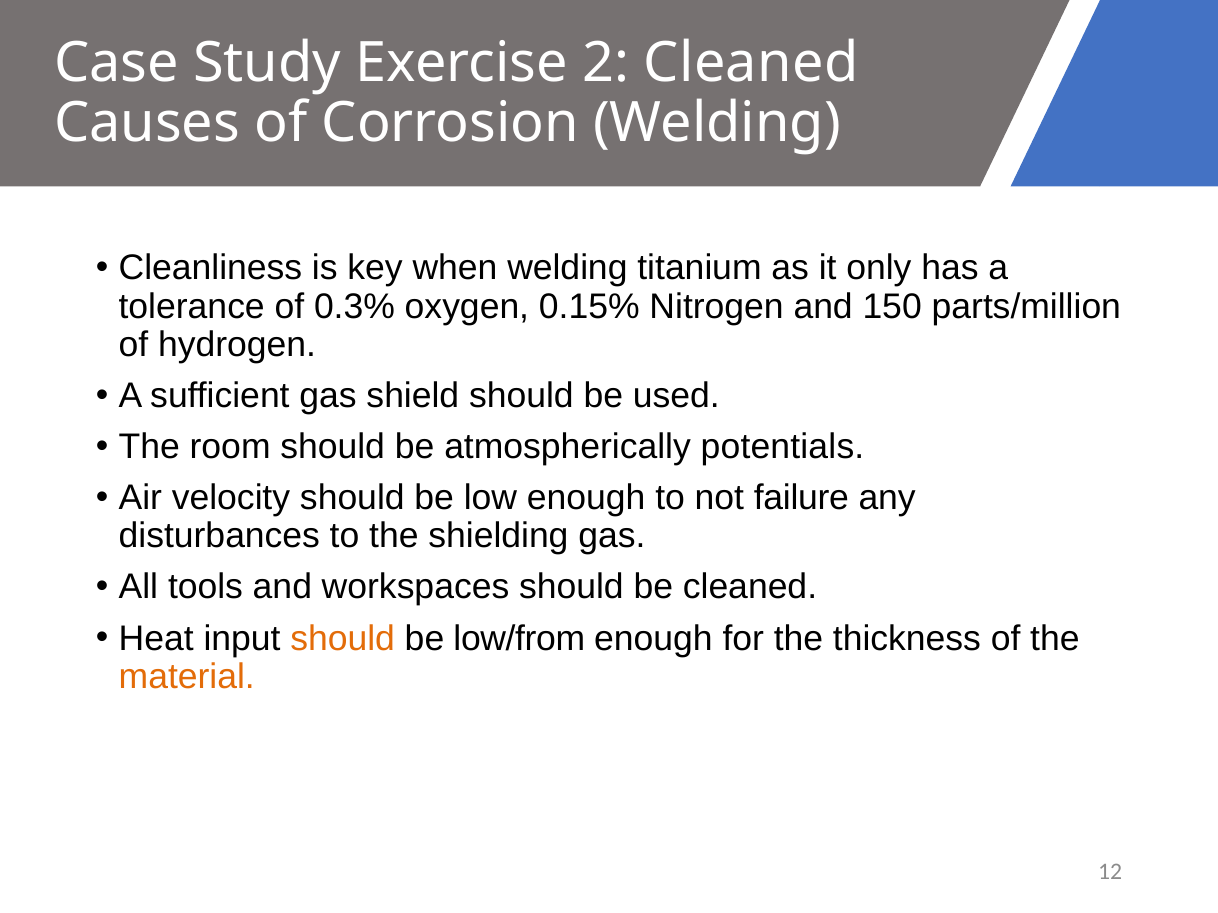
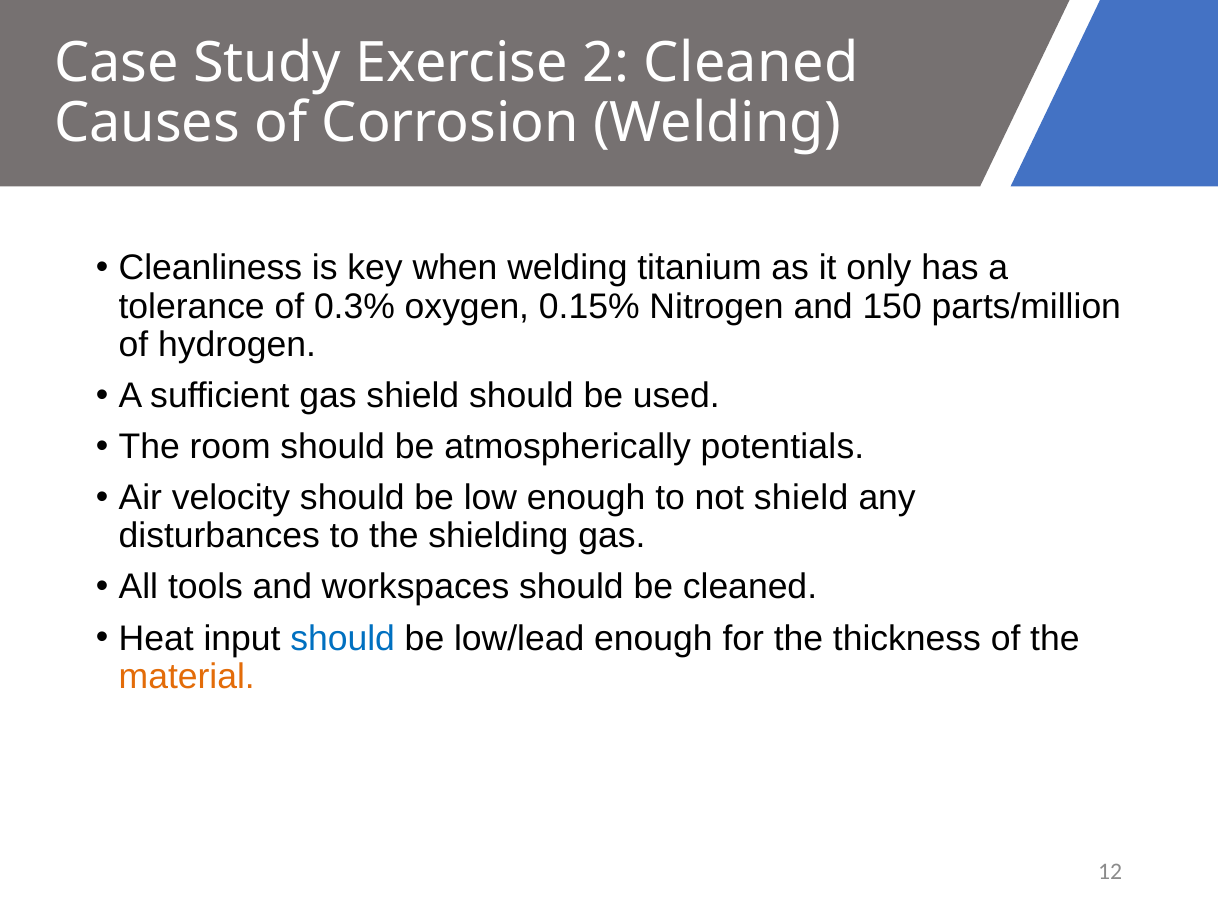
not failure: failure -> shield (801, 498)
should colour: orange -> blue (343, 639)
low/from: low/from -> low/lead (519, 639)
